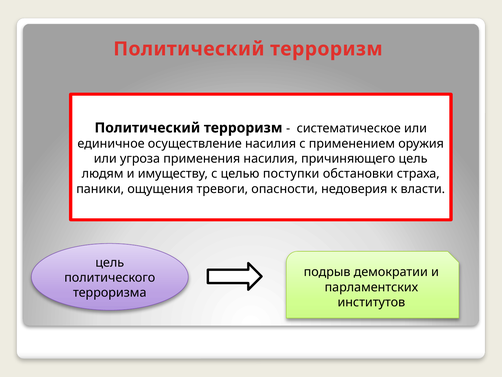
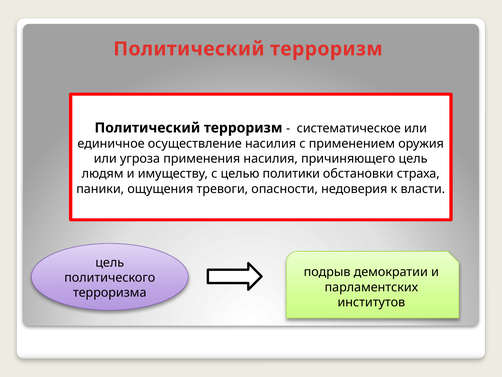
поступки: поступки -> политики (291, 174)
